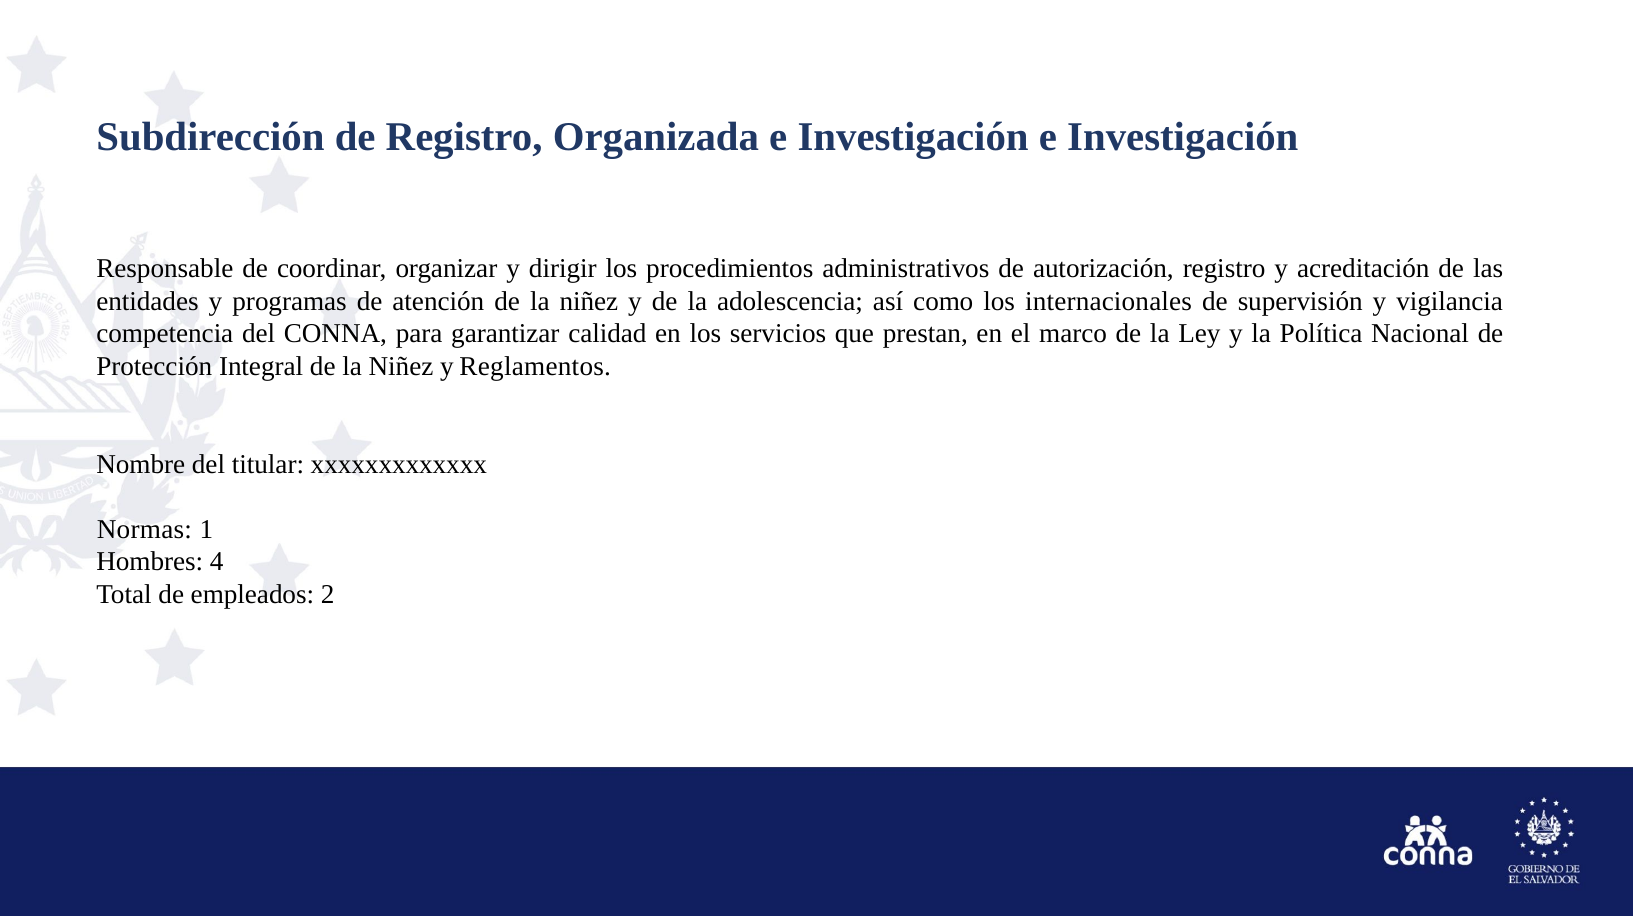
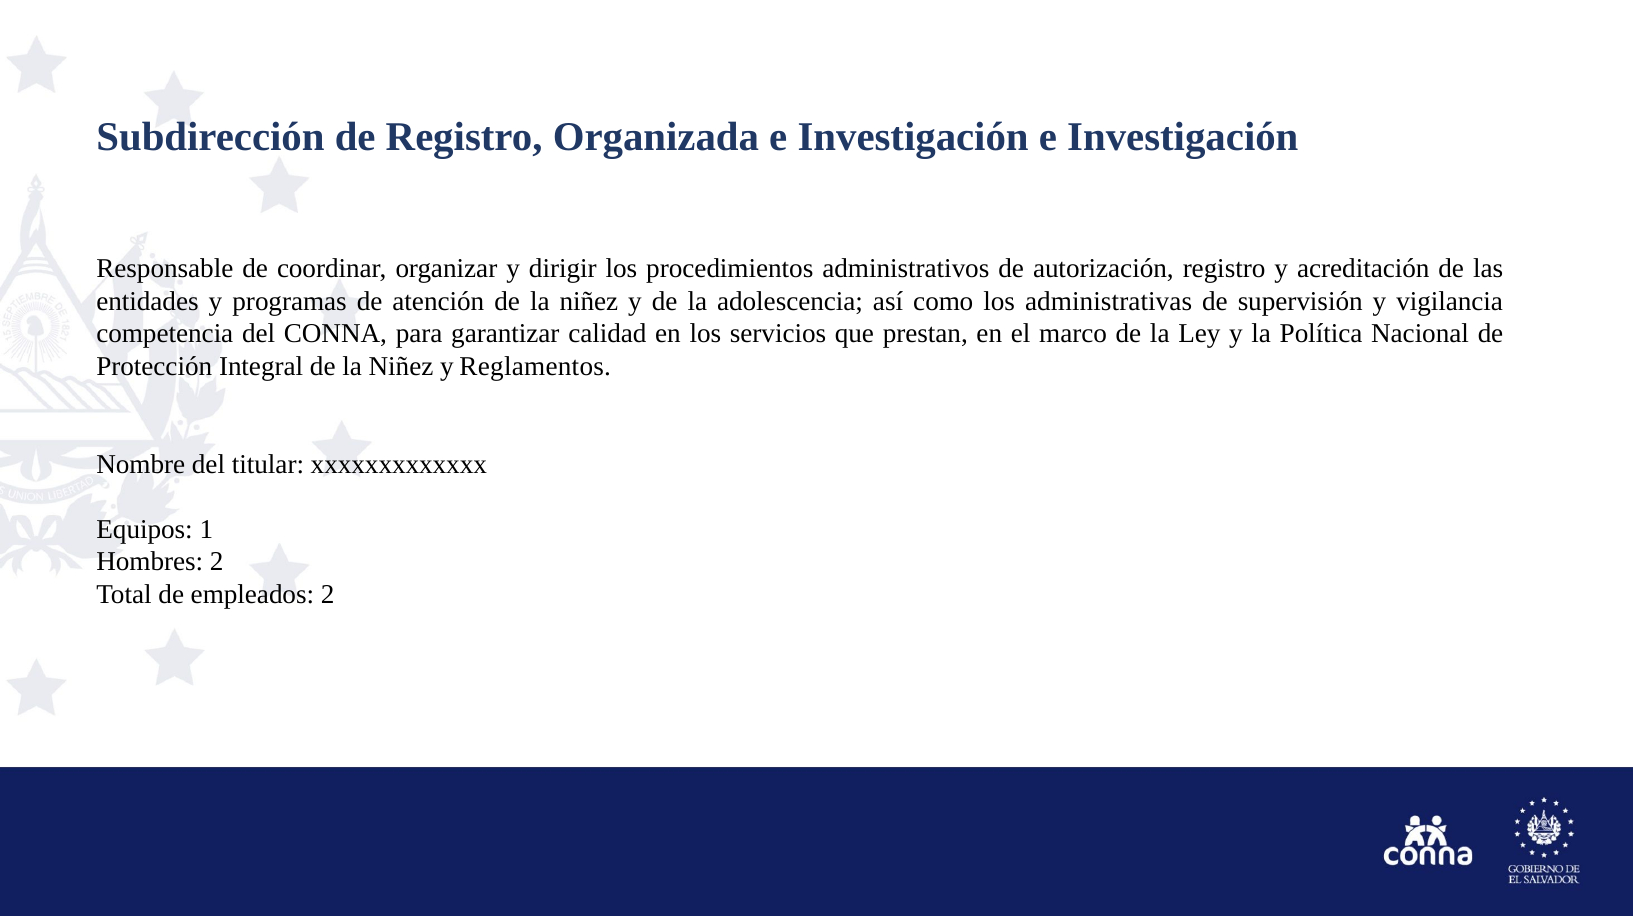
internacionales: internacionales -> administrativas (1109, 301)
Normas: Normas -> Equipos (145, 530)
Hombres 4: 4 -> 2 (217, 562)
